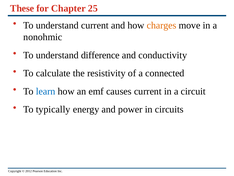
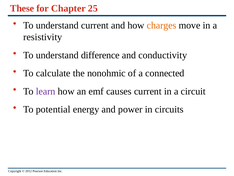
nonohmic: nonohmic -> resistivity (43, 37)
resistivity: resistivity -> nonohmic (106, 73)
learn colour: blue -> purple (46, 91)
typically: typically -> potential (53, 109)
